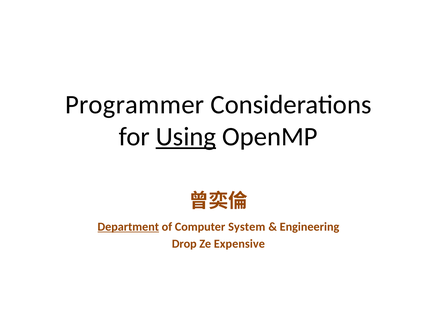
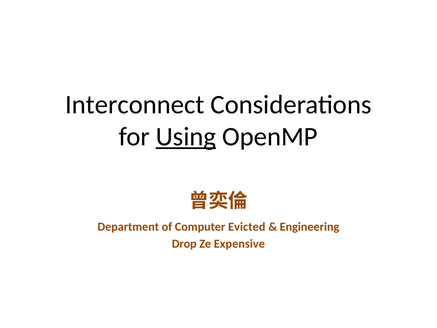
Programmer: Programmer -> Interconnect (135, 105)
Department underline: present -> none (128, 227)
System: System -> Evicted (247, 227)
